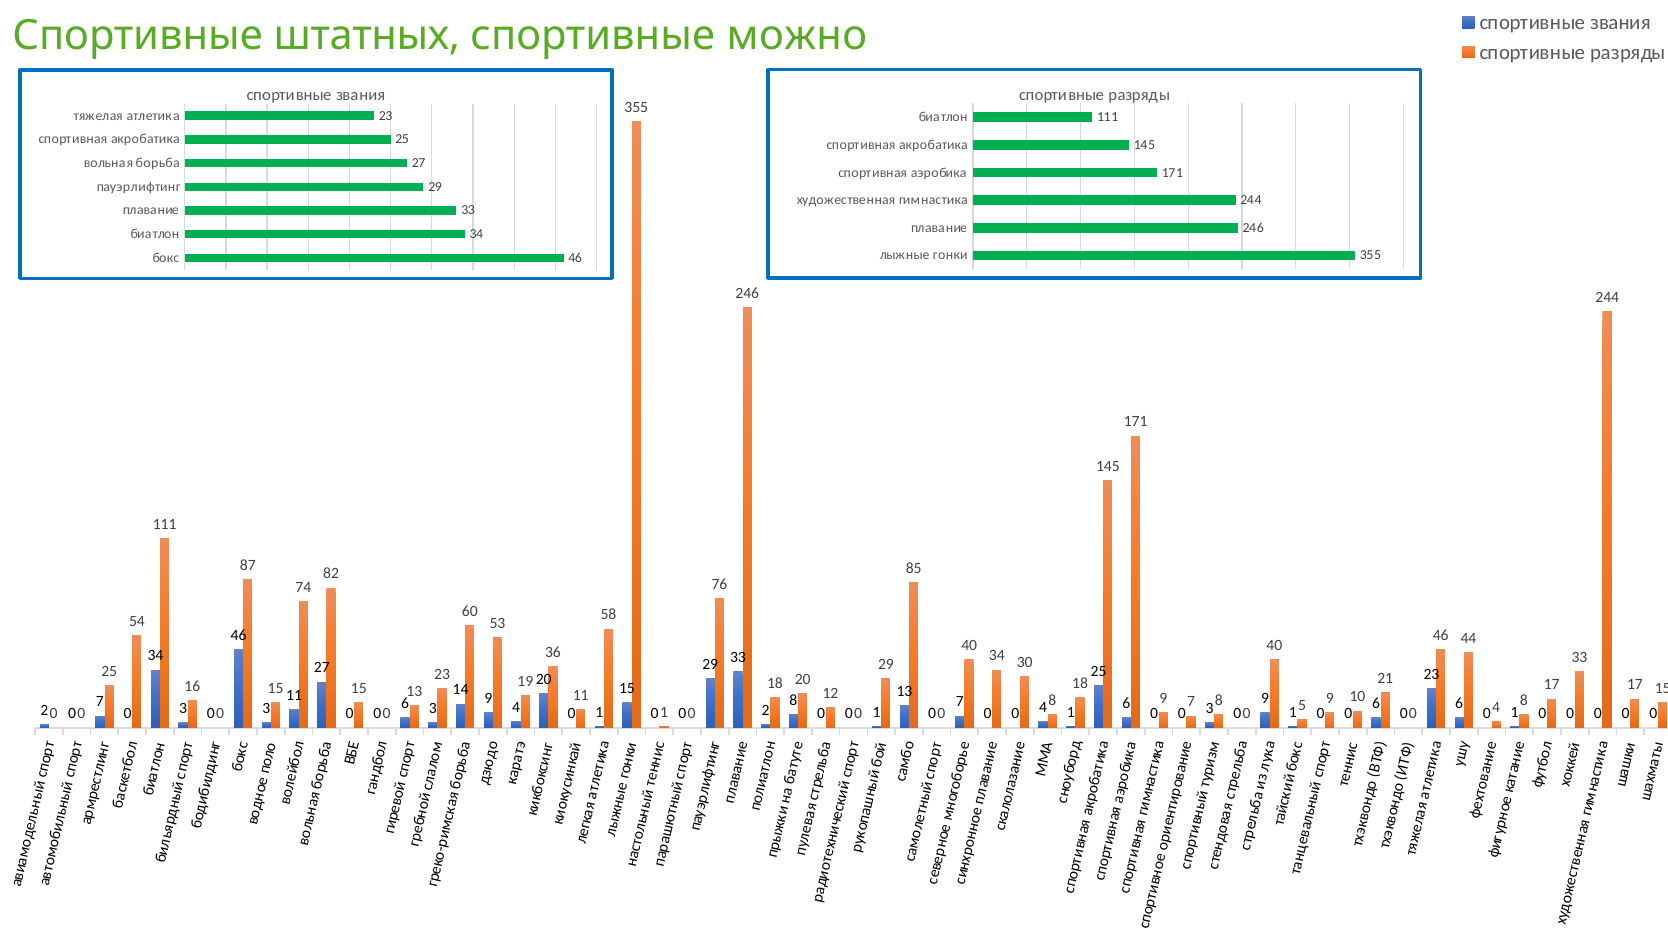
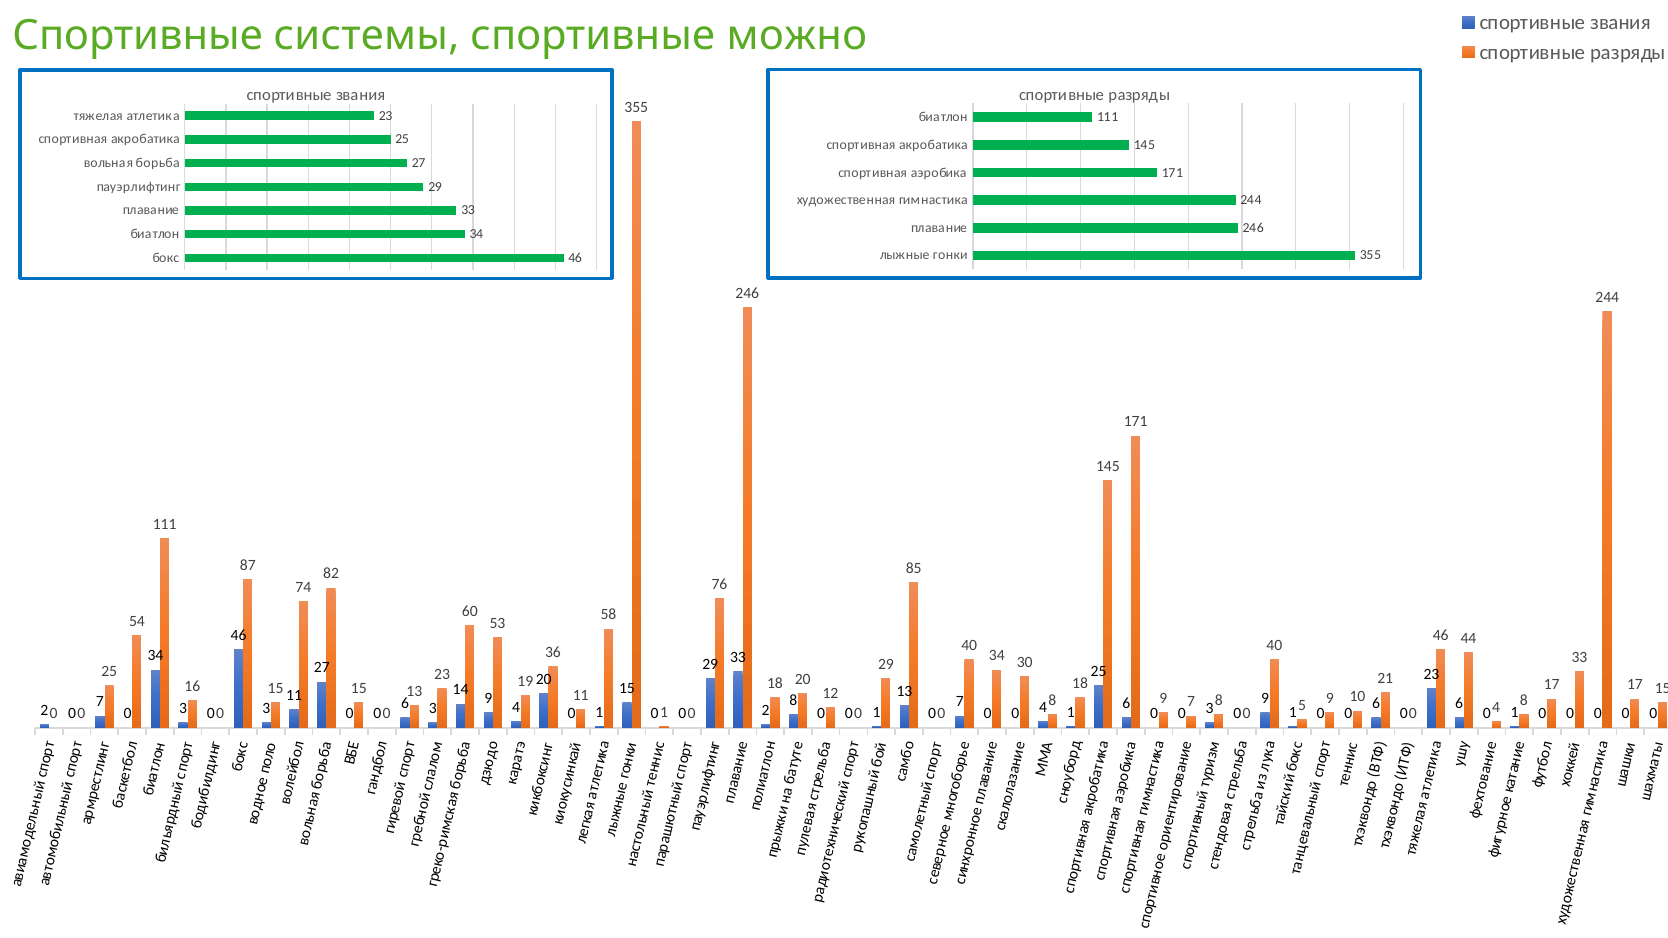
штатных: штатных -> системы (367, 36)
